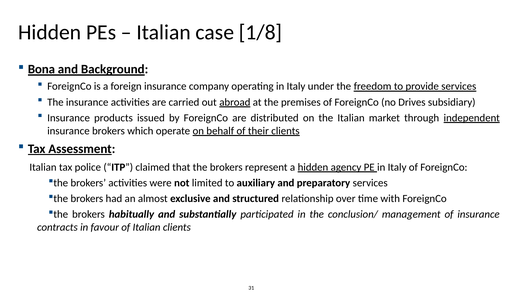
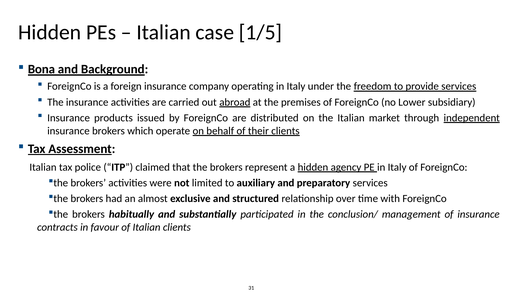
1/8: 1/8 -> 1/5 (261, 32)
Drives: Drives -> Lower (412, 102)
